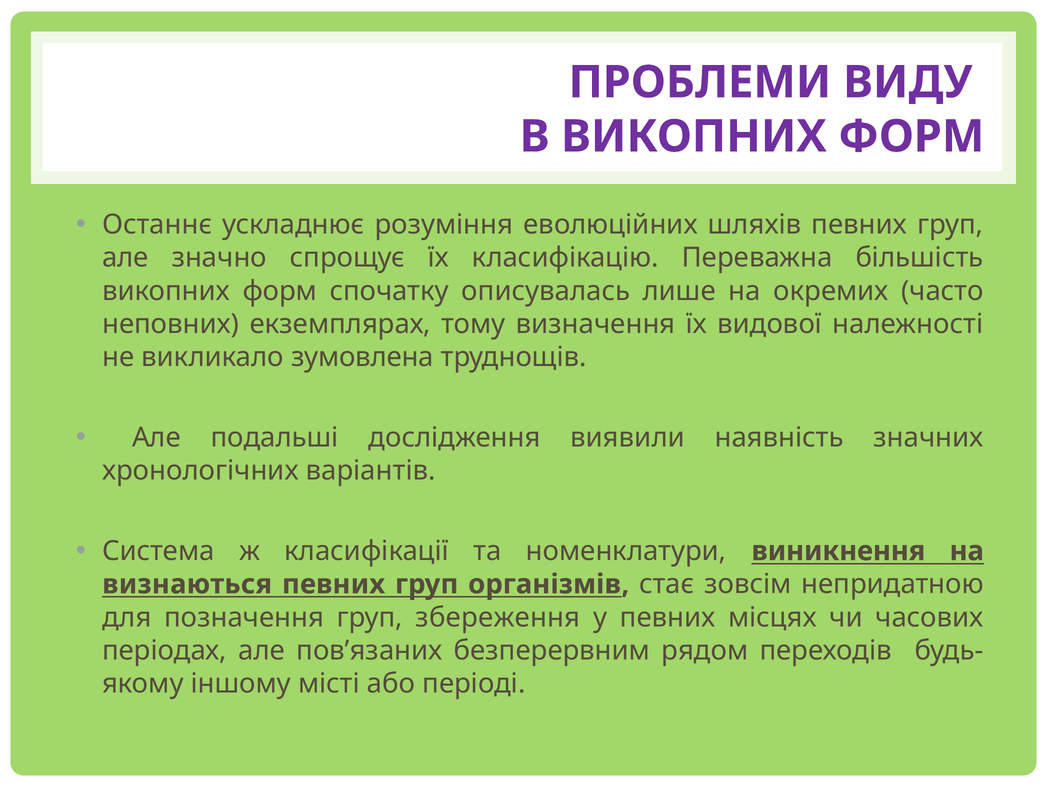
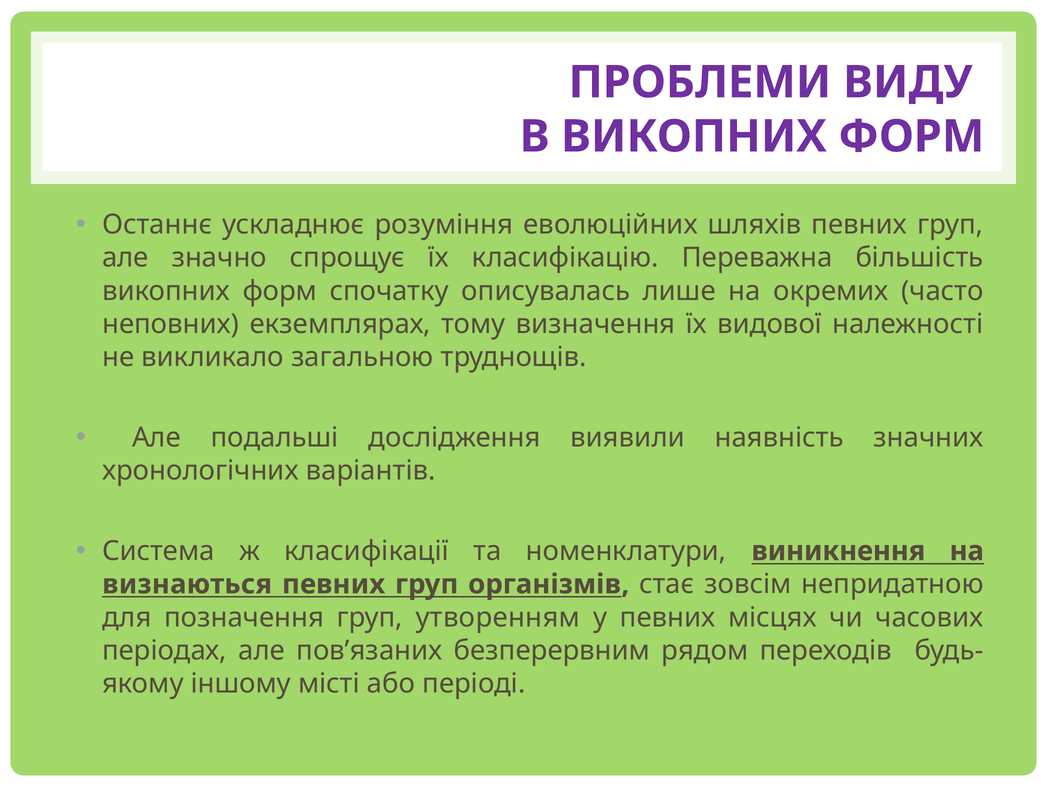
зумовлена: зумовлена -> загальною (362, 357)
збереження: збереження -> утворенням (498, 617)
